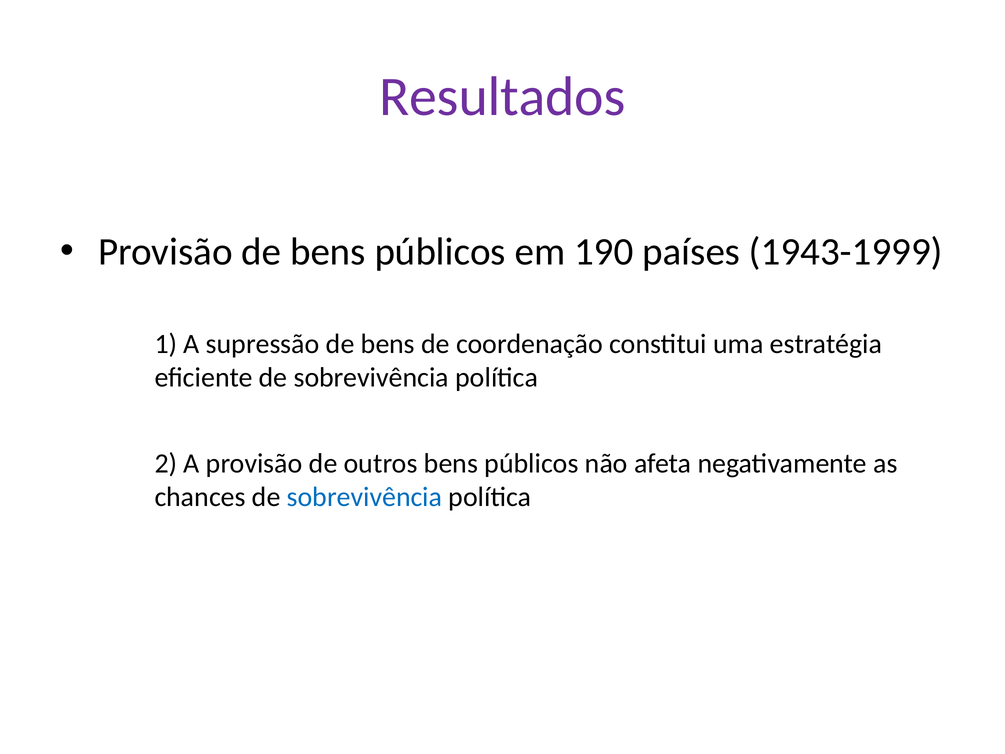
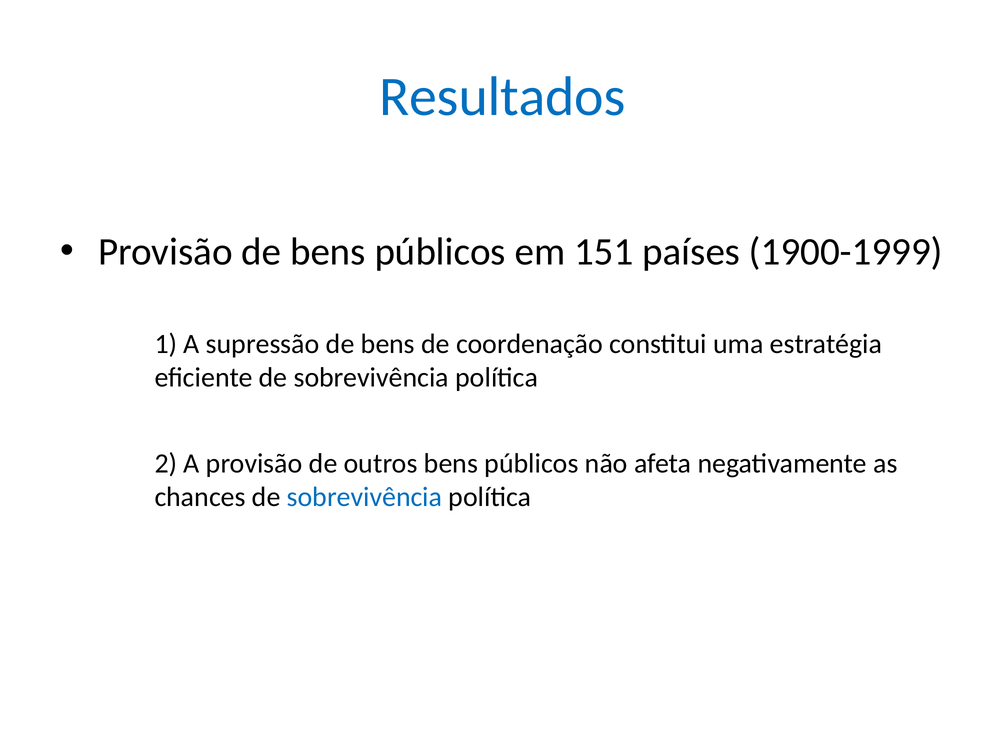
Resultados colour: purple -> blue (502, 97)
190: 190 -> 151 (604, 252)
1943-1999: 1943-1999 -> 1900-1999 (846, 252)
